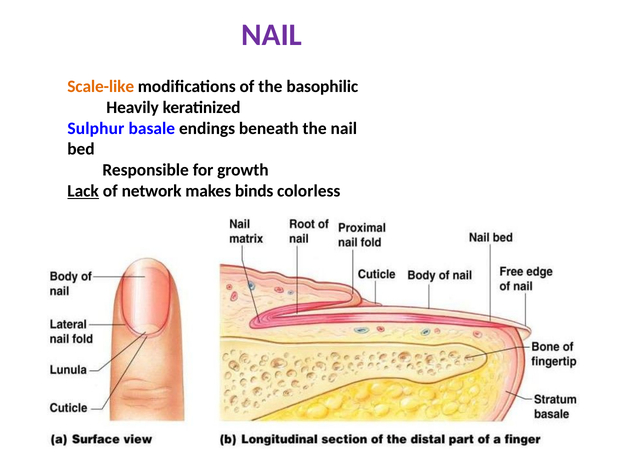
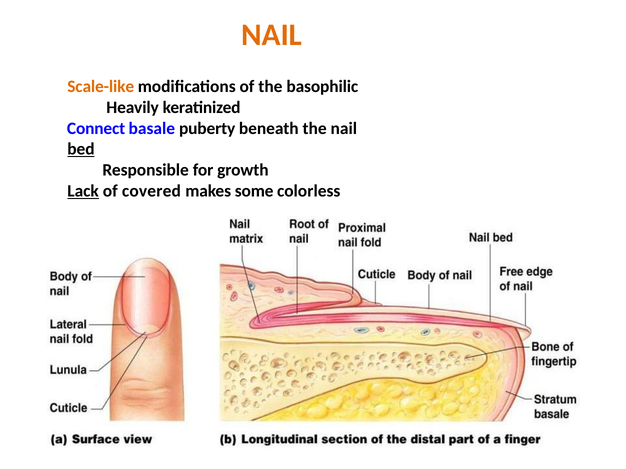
NAIL colour: purple -> orange (272, 35)
Sulphur: Sulphur -> Connect (96, 128)
endings: endings -> puberty (207, 128)
bed underline: none -> present (81, 149)
network: network -> covered (151, 191)
binds: binds -> some (254, 191)
